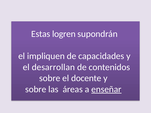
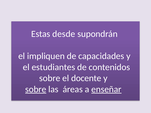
logren: logren -> desde (64, 34)
desarrollan: desarrollan -> estudiantes (53, 67)
sobre underline: none -> present (36, 89)
